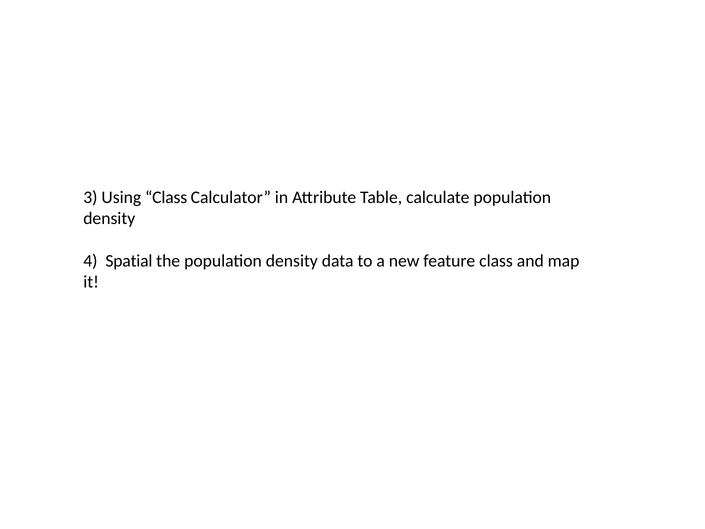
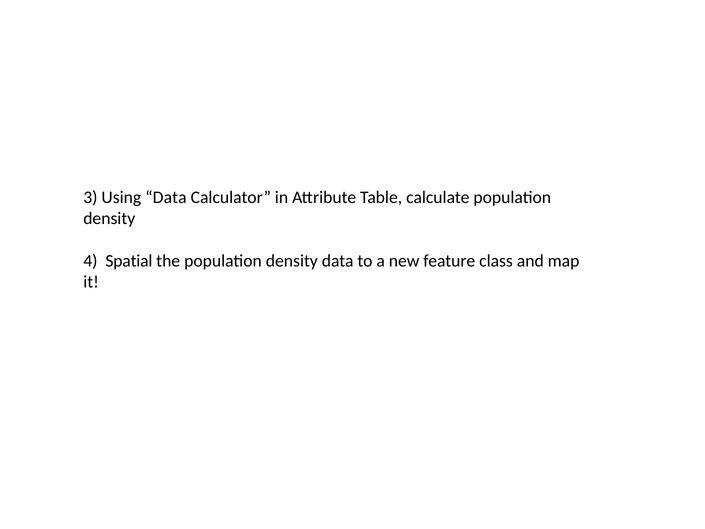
Using Class: Class -> Data (166, 197)
